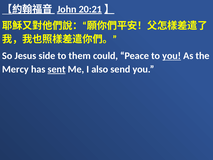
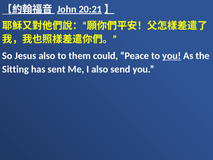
Jesus side: side -> also (47, 56)
Mercy: Mercy -> Sitting (15, 69)
sent underline: present -> none (57, 69)
